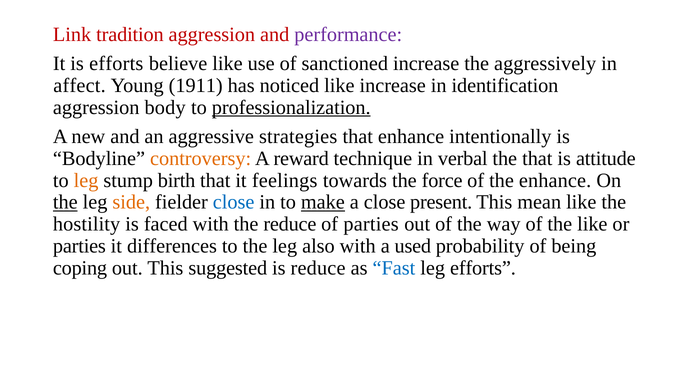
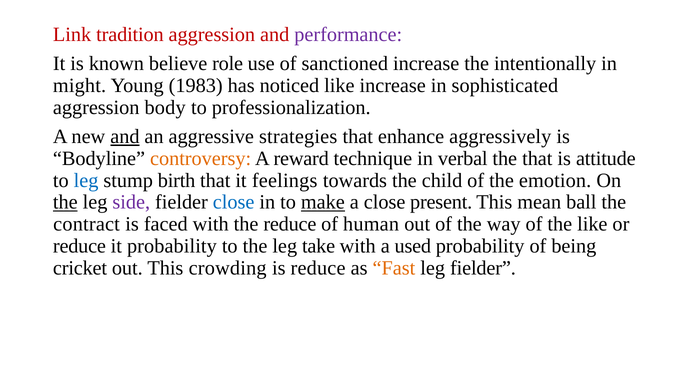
is efforts: efforts -> known (116, 64)
believe like: like -> role (228, 64)
aggressively: aggressively -> intentionally (545, 64)
affect: affect -> might (80, 85)
1911: 1911 -> 1983 (196, 85)
identification: identification -> sophisticated (505, 85)
professionalization underline: present -> none (291, 107)
and underline: none -> present (125, 137)
intentionally: intentionally -> aggressively (500, 137)
leg colour: orange -> blue (86, 180)
force: force -> child (442, 180)
the enhance: enhance -> emotion (555, 180)
side colour: orange -> purple (131, 202)
mean like: like -> ball (581, 202)
hostility: hostility -> contract (87, 224)
of parties: parties -> human (371, 224)
parties: parties -> reduce (79, 246)
it differences: differences -> probability (172, 246)
also: also -> take (319, 246)
coping: coping -> cricket (80, 268)
suggested: suggested -> crowding (228, 268)
Fast colour: blue -> orange (394, 268)
leg efforts: efforts -> fielder (483, 268)
